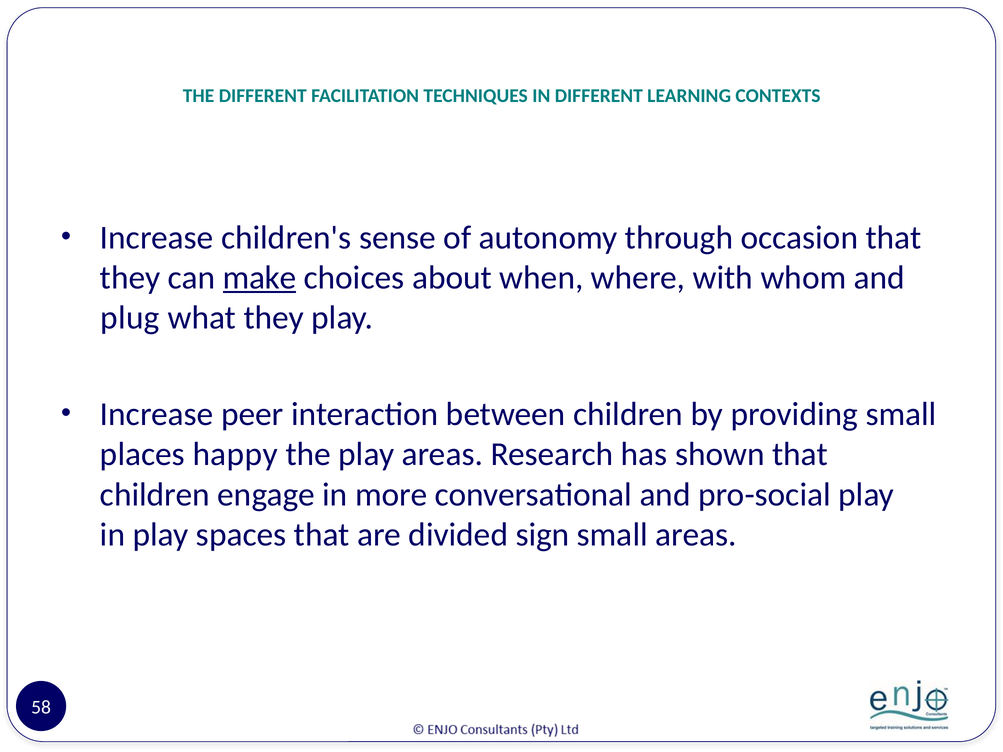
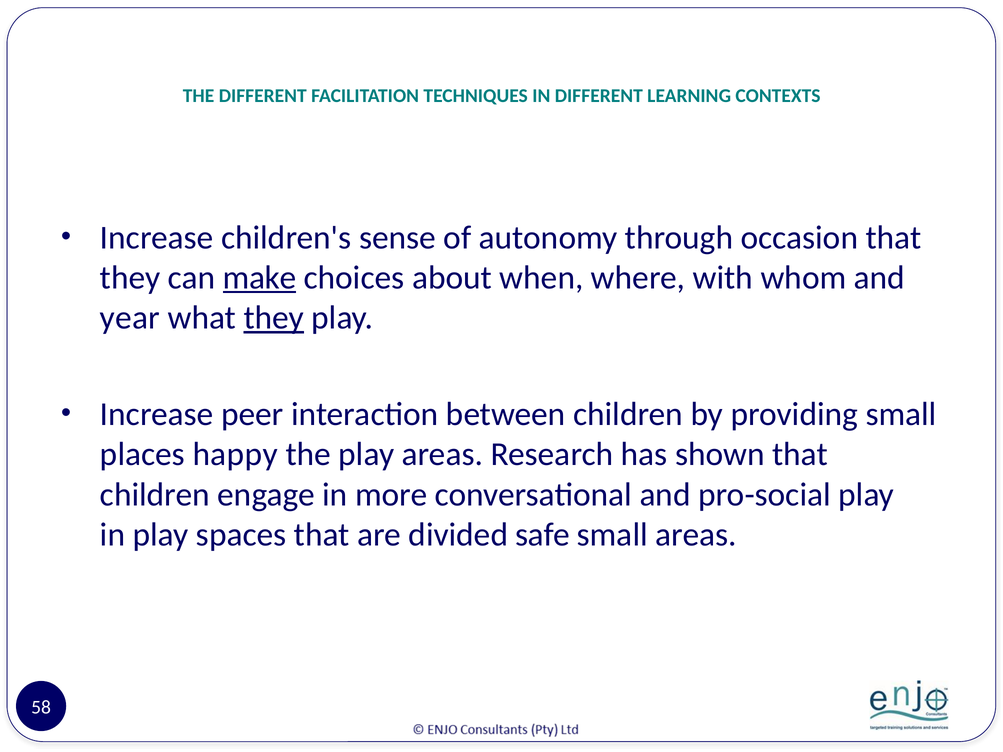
plug: plug -> year (130, 318)
they underline: none -> present (274, 318)
sign: sign -> safe (543, 535)
